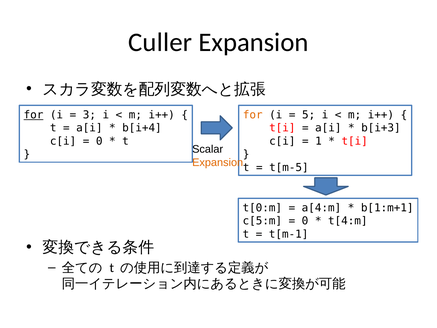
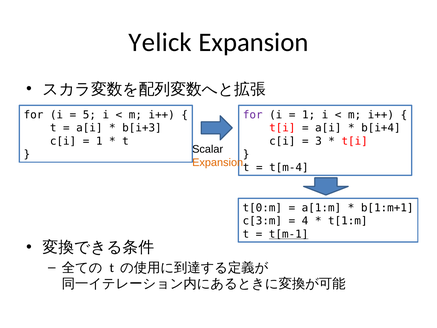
Culler: Culler -> Yelick (160, 42)
for underline: present -> none (34, 115)
3: 3 -> 5 (89, 115)
for colour: orange -> purple (253, 115)
5: 5 -> 1 (309, 115)
b[i+4: b[i+4 -> b[i+3 (142, 128)
b[i+3: b[i+3 -> b[i+4 (381, 128)
0: 0 -> 1 (99, 141)
1: 1 -> 3 (318, 141)
t[m-5: t[m-5 -> t[m-4 (289, 167)
a[4:m: a[4:m -> a[1:m (321, 208)
c[5:m: c[5:m -> c[3:m (262, 221)
0: 0 -> 4 (305, 221)
t[4:m: t[4:m -> t[1:m (348, 221)
t[m-1 underline: none -> present (289, 234)
